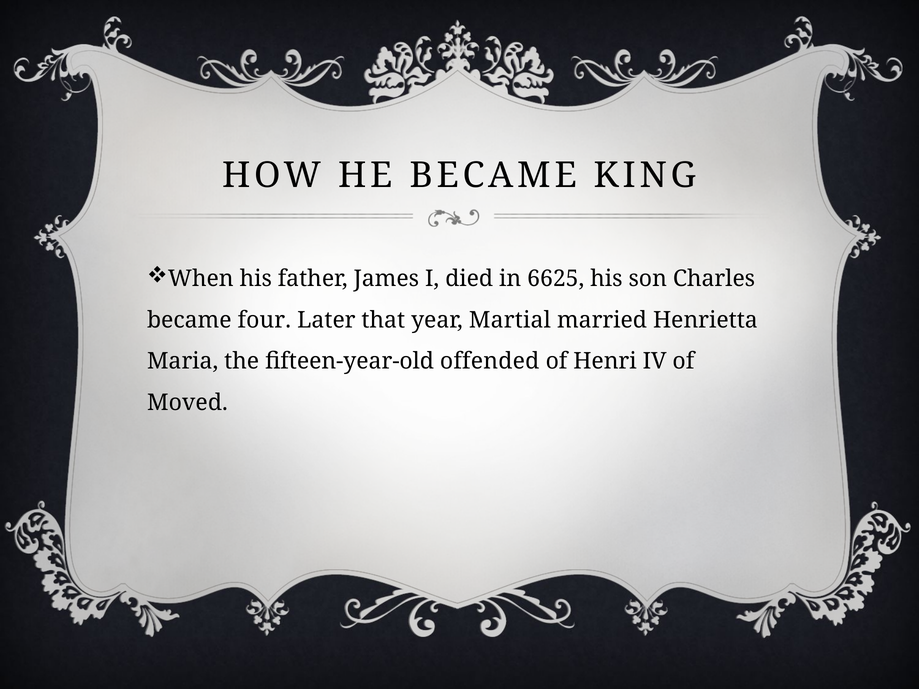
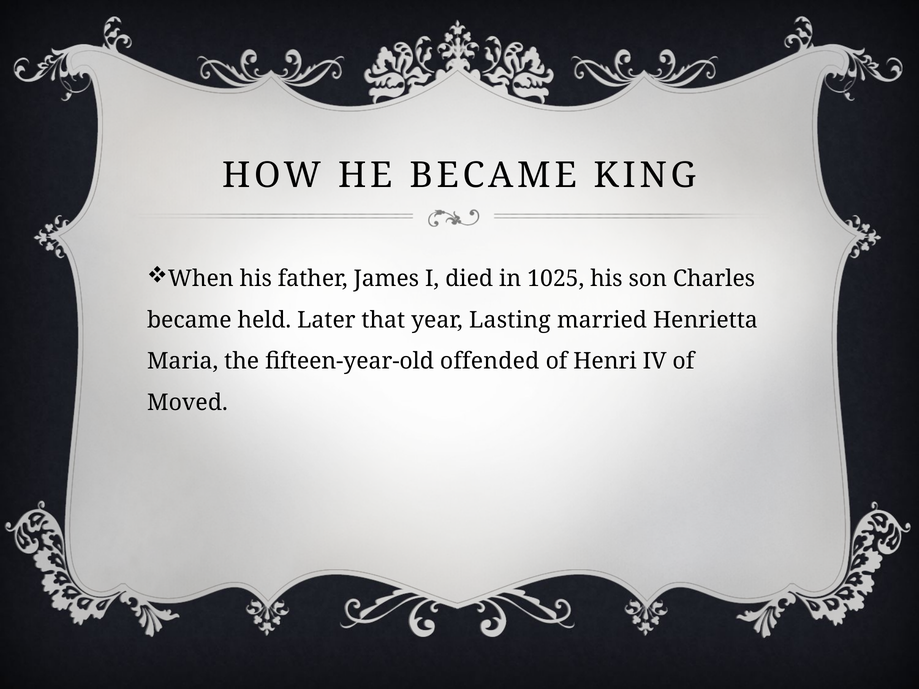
6625: 6625 -> 1025 (556, 279)
four: four -> held (264, 320)
Martial: Martial -> Lasting (510, 320)
